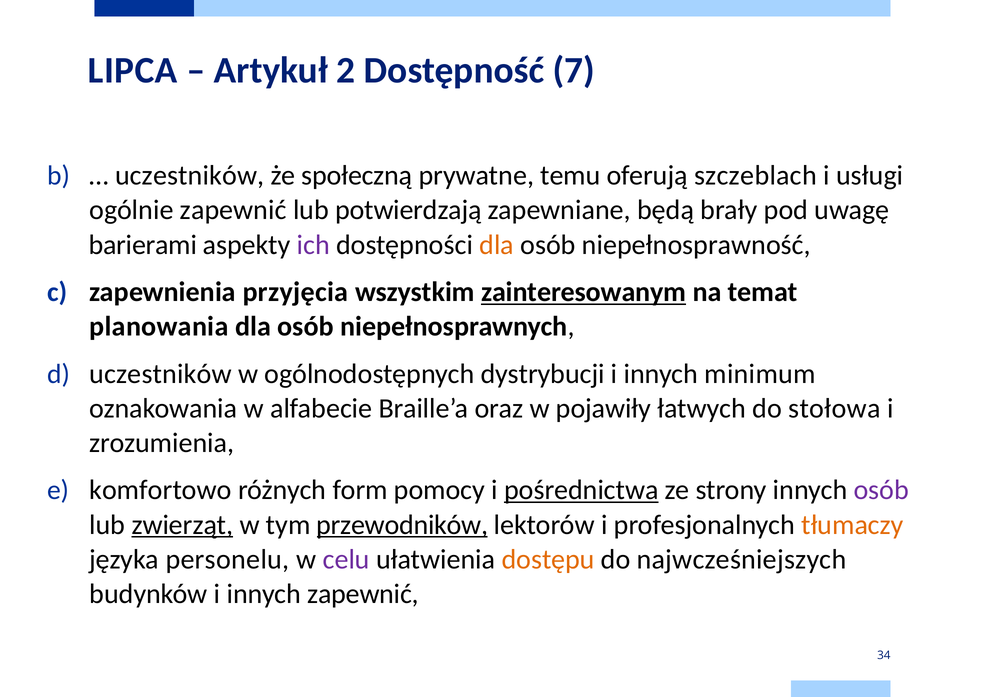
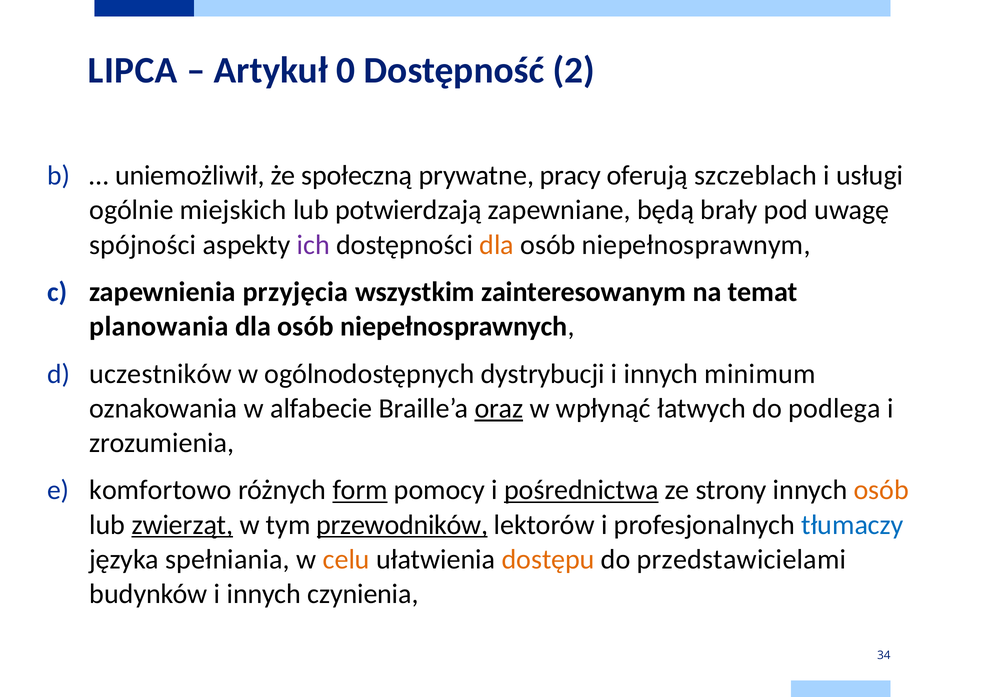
2: 2 -> 0 (346, 70)
7: 7 -> 2 (574, 70)
uczestników: uczestników -> uniemożliwił (190, 175)
temu: temu -> pracy (570, 175)
ogólnie zapewnić: zapewnić -> miejskich (233, 210)
barierami: barierami -> spójności (143, 245)
niepełnosprawność: niepełnosprawność -> niepełnosprawnym (696, 245)
zainteresowanym underline: present -> none (584, 292)
oraz underline: none -> present (499, 408)
pojawiły: pojawiły -> wpłynąć (603, 408)
stołowa: stołowa -> podlega (834, 408)
form underline: none -> present (360, 490)
osób colour: purple -> orange (881, 490)
tłumaczy colour: orange -> blue (852, 524)
personelu: personelu -> spełniania (228, 559)
celu colour: purple -> orange (346, 559)
najwcześniejszych: najwcześniejszych -> przedstawicielami (741, 559)
innych zapewnić: zapewnić -> czynienia (363, 593)
